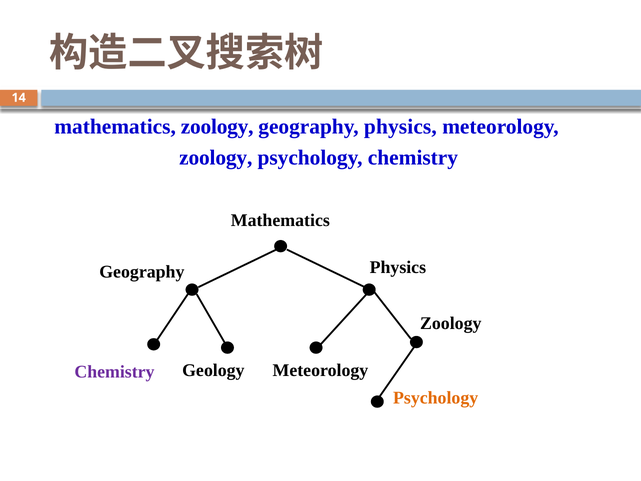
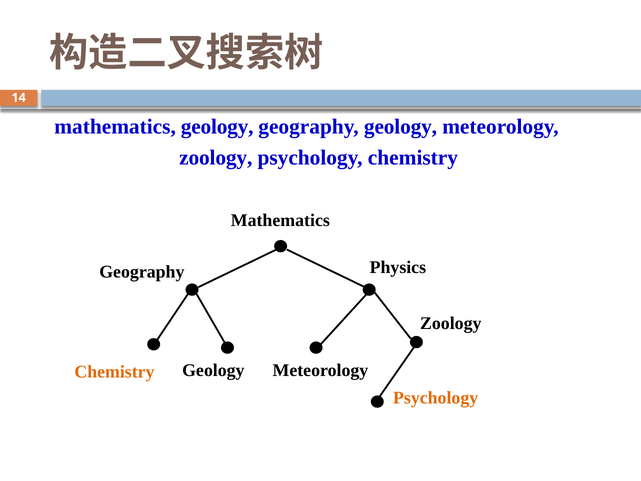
mathematics zoology: zoology -> geology (217, 127)
geography physics: physics -> geology (401, 127)
Chemistry colour: purple -> orange (114, 372)
